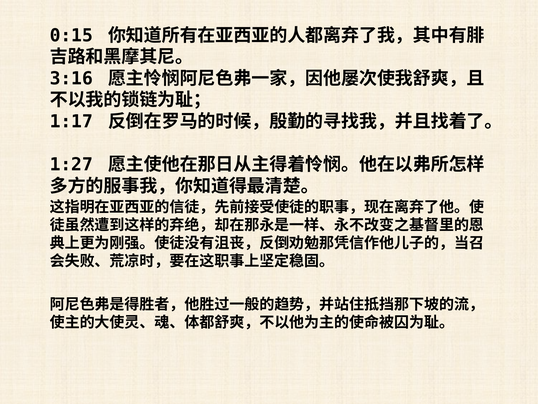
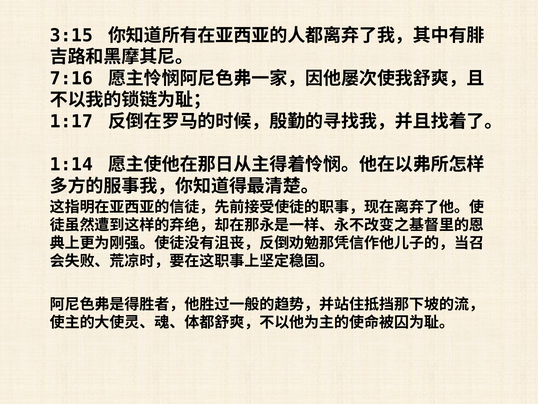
0:15: 0:15 -> 3:15 (71, 35)
3:16: 3:16 -> 7:16 (71, 78)
1:27: 1:27 -> 1:14 (71, 165)
